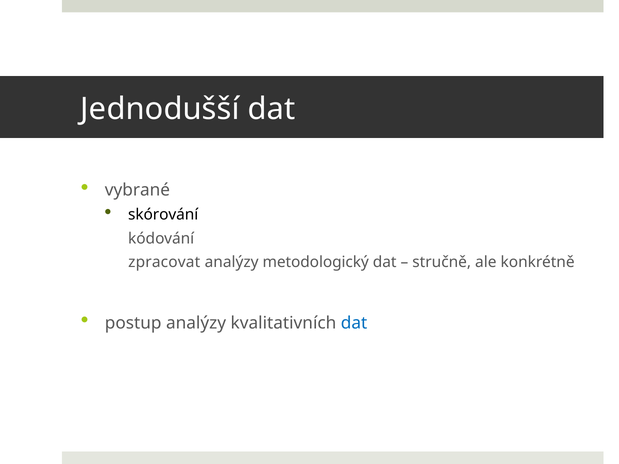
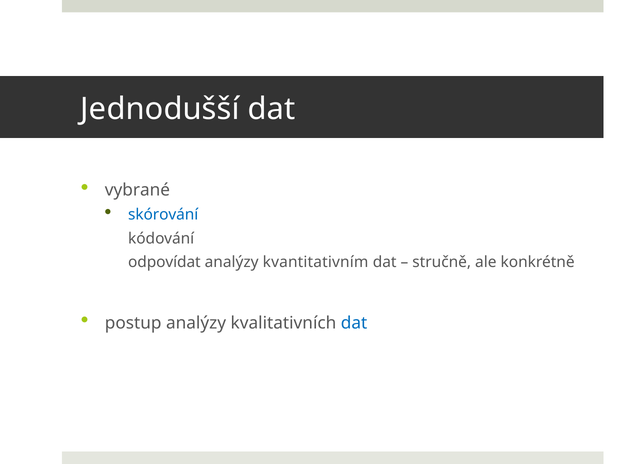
skórování colour: black -> blue (163, 215)
zpracovat: zpracovat -> odpovídat (164, 262)
metodologický: metodologický -> kvantitativním (316, 262)
